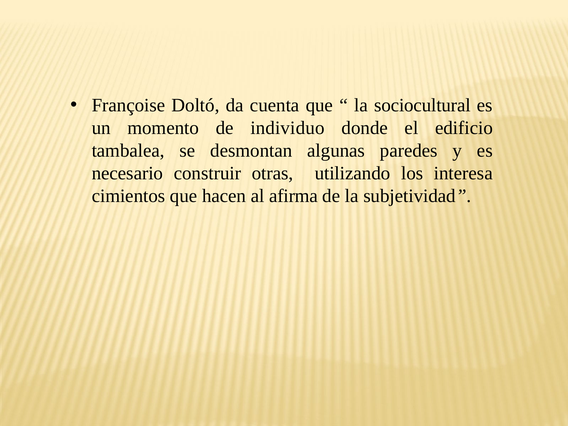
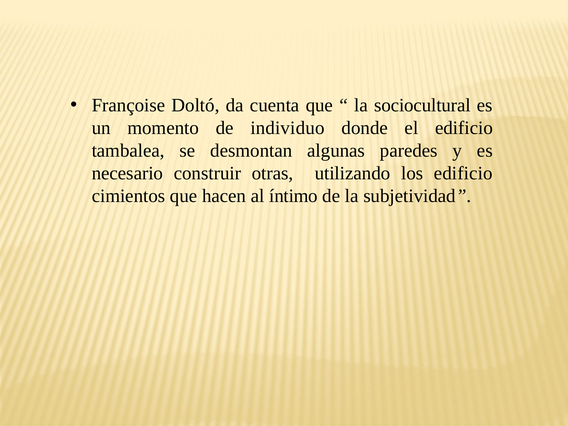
los interesa: interesa -> edificio (463, 173)
afirma: afirma -> íntimo (294, 196)
